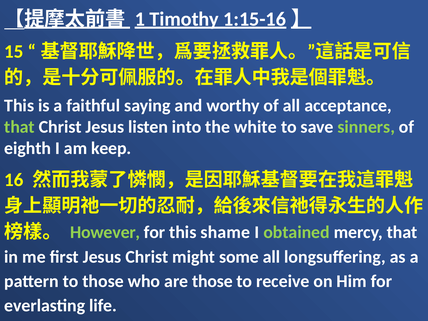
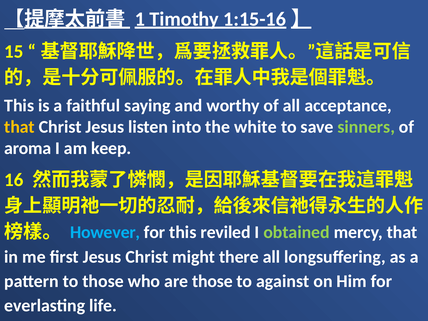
that colour: light green -> yellow (20, 127)
eighth: eighth -> aroma (28, 148)
However colour: light green -> light blue (105, 232)
shame: shame -> reviled (226, 232)
some: some -> there (239, 257)
receive: receive -> against (283, 281)
